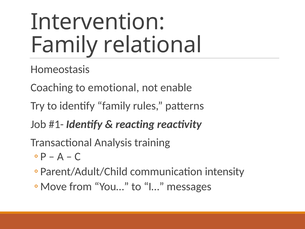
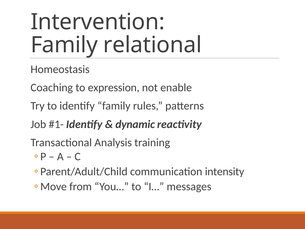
emotional: emotional -> expression (114, 88)
reacting: reacting -> dynamic (135, 124)
